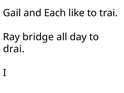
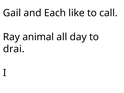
trai: trai -> call (109, 13)
bridge: bridge -> animal (38, 37)
